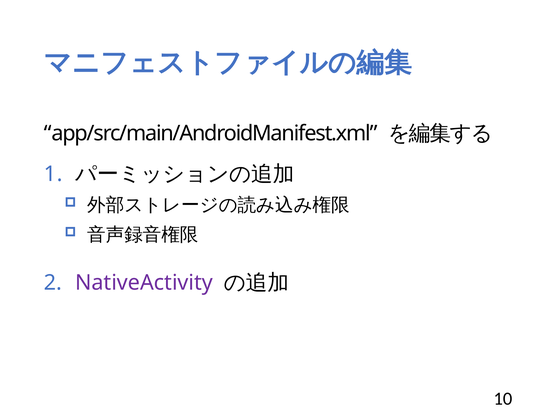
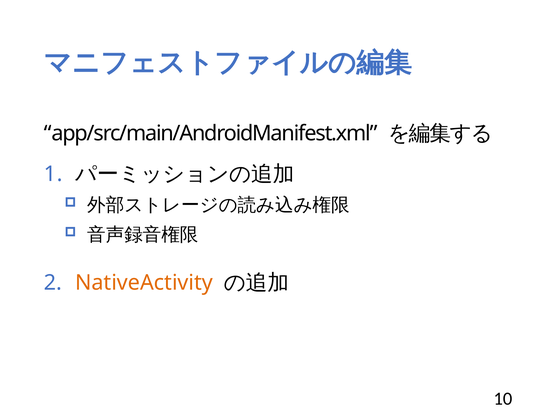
NativeActivity colour: purple -> orange (144, 283)
